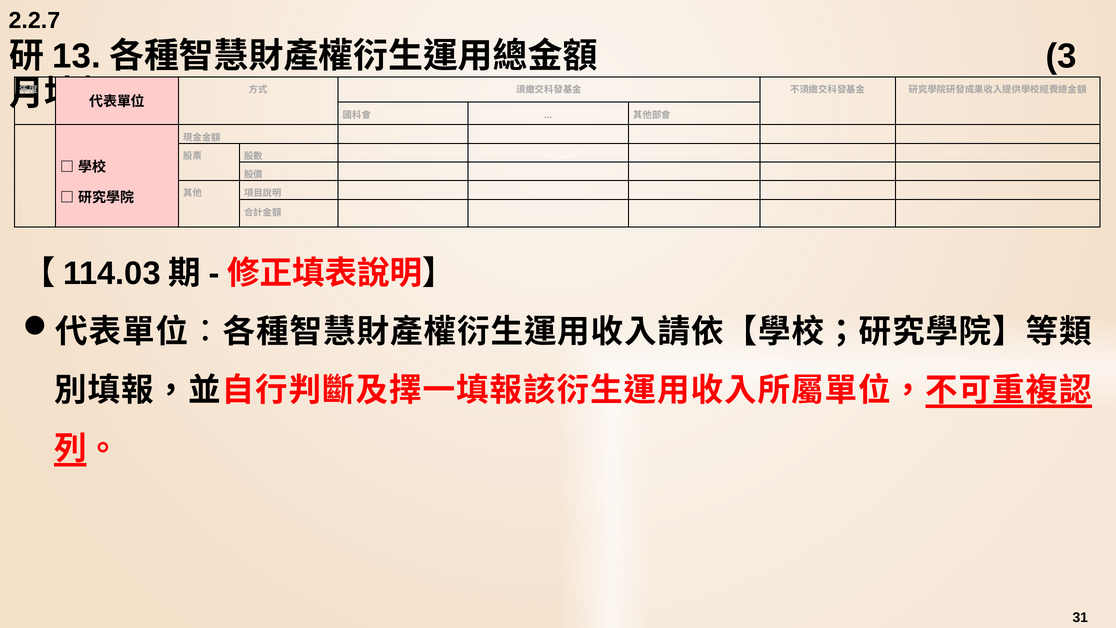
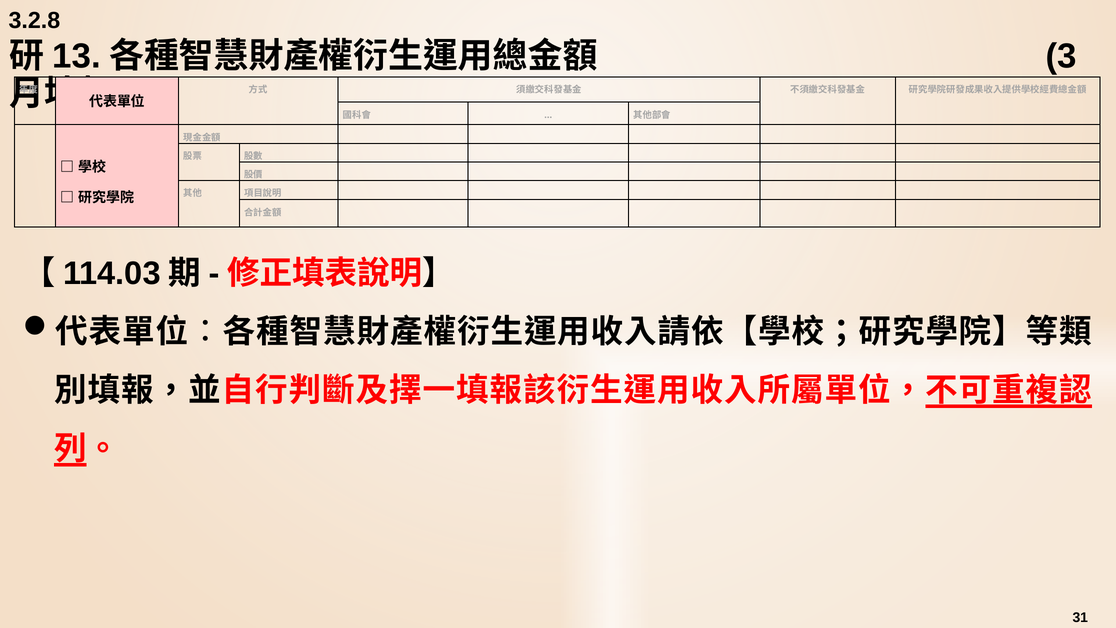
2.2.7: 2.2.7 -> 3.2.8 (34, 20)
